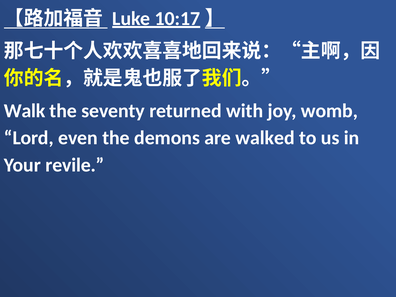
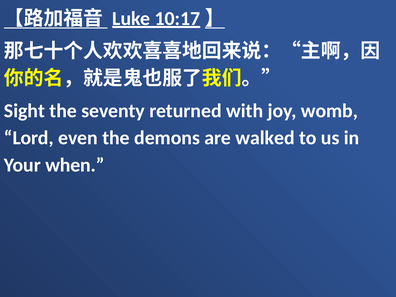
Walk: Walk -> Sight (24, 111)
revile: revile -> when (75, 165)
